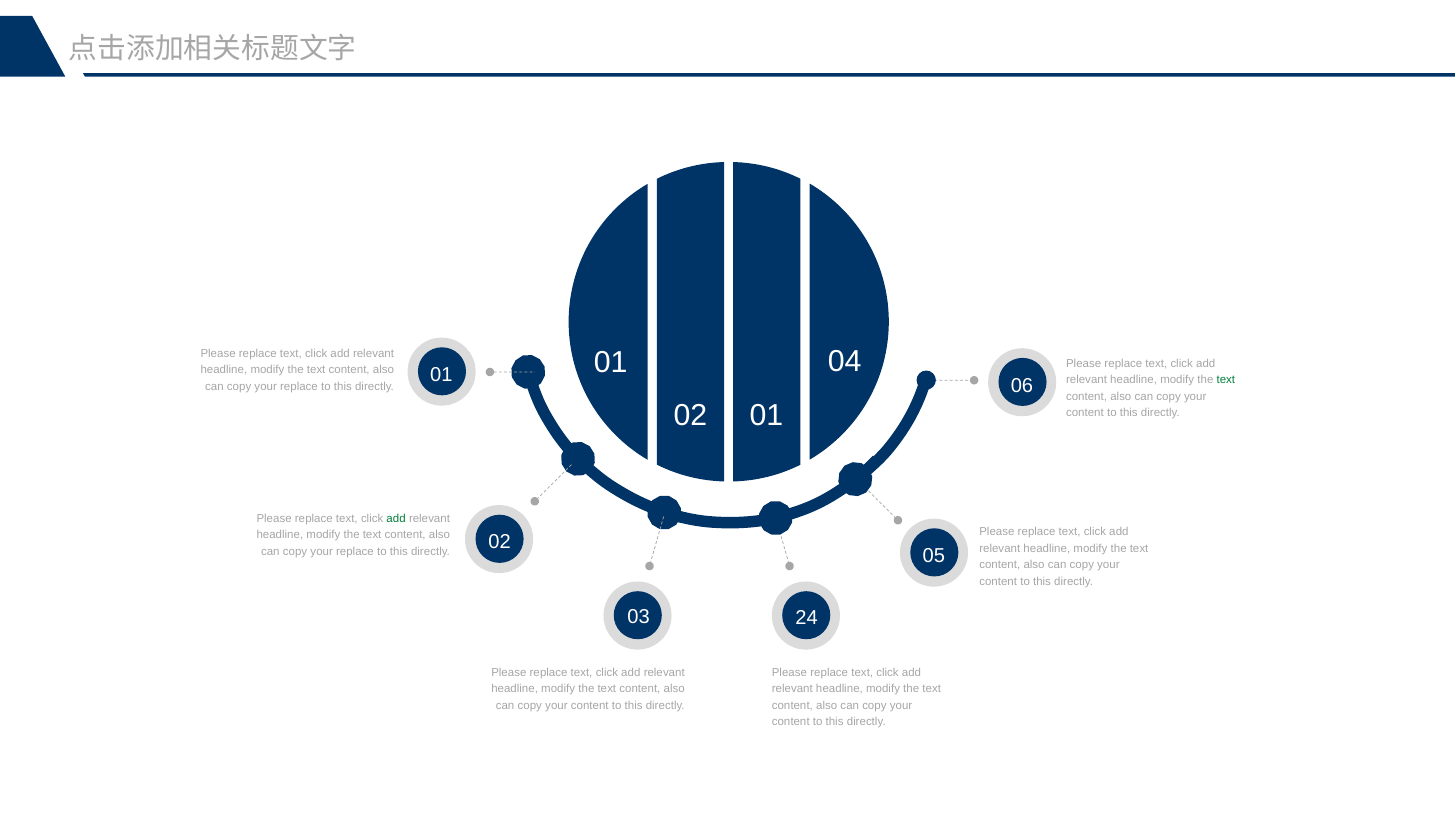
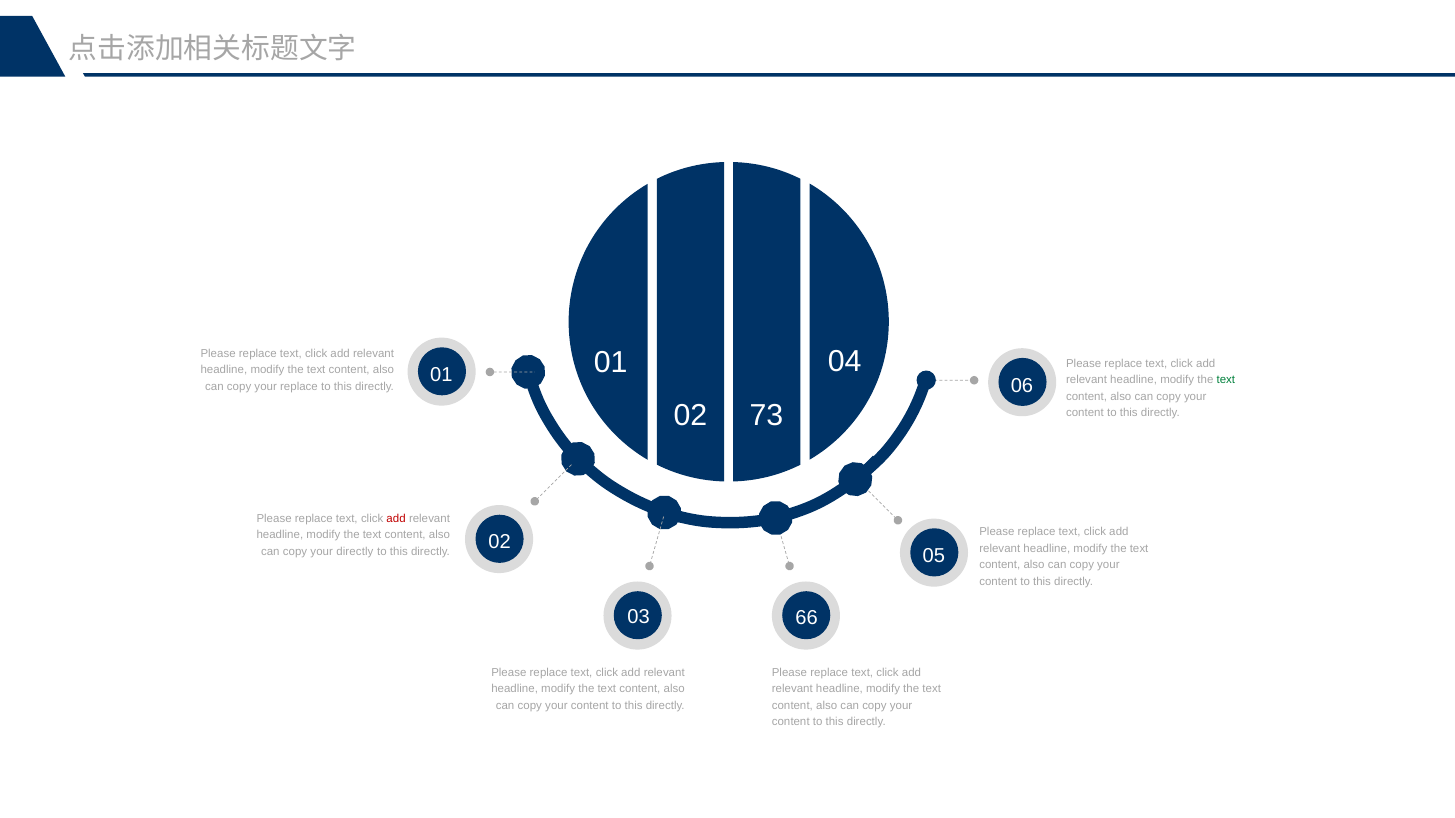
02 01: 01 -> 73 (766, 416)
add colour: green -> red (396, 519)
replace: replace -> directly (355, 552)
24: 24 -> 66 (807, 618)
